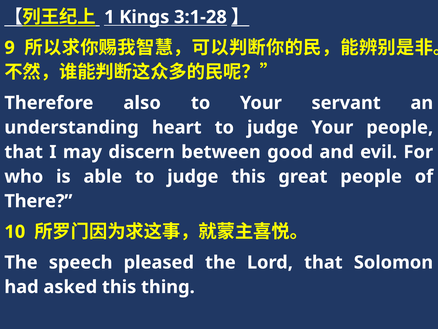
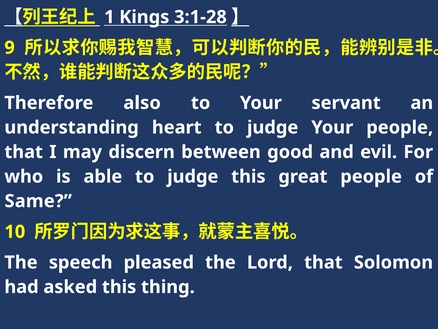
There: There -> Same (38, 201)
